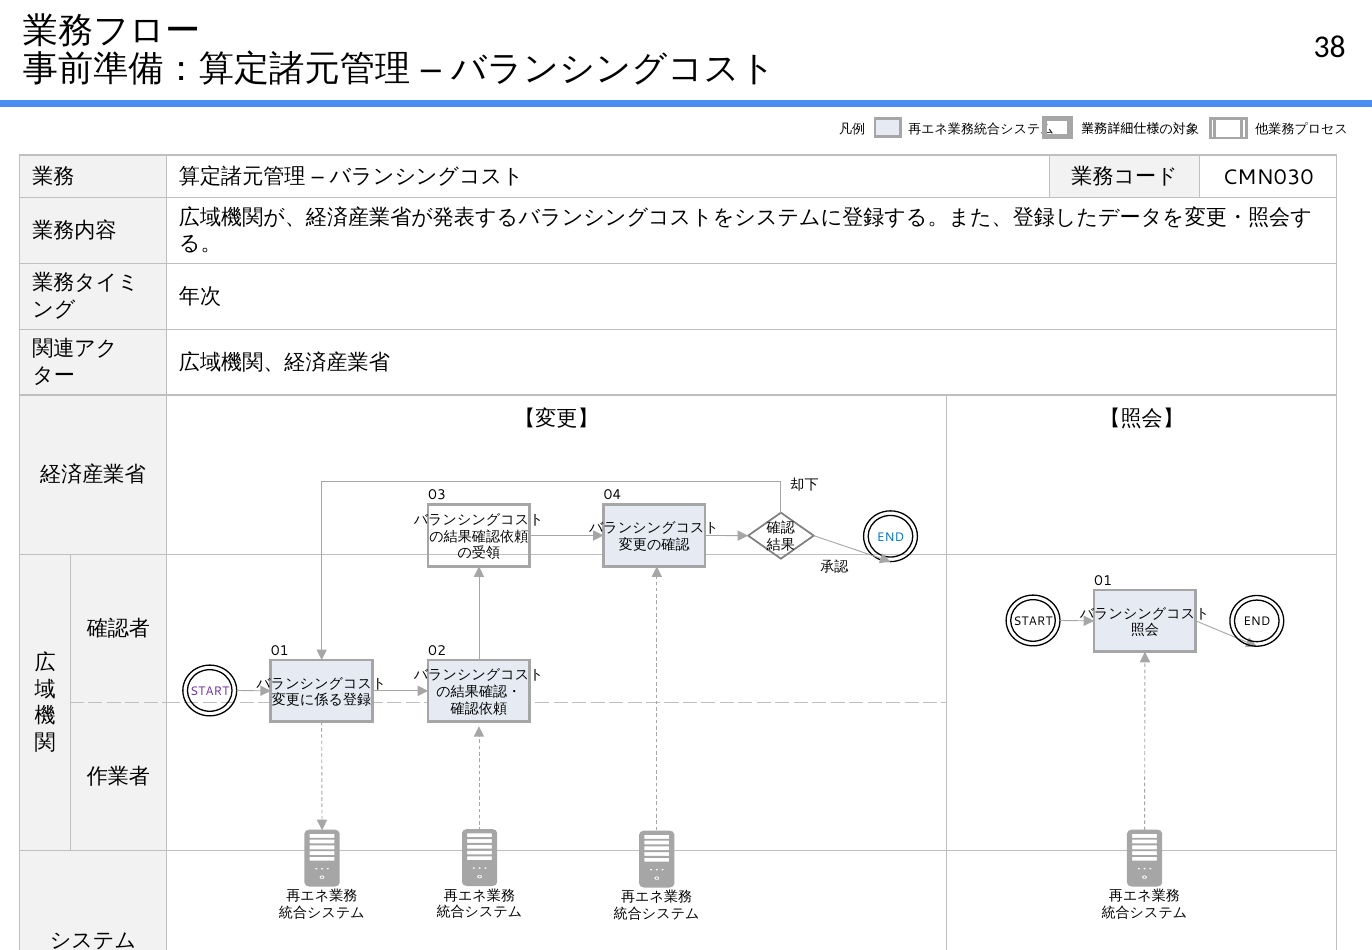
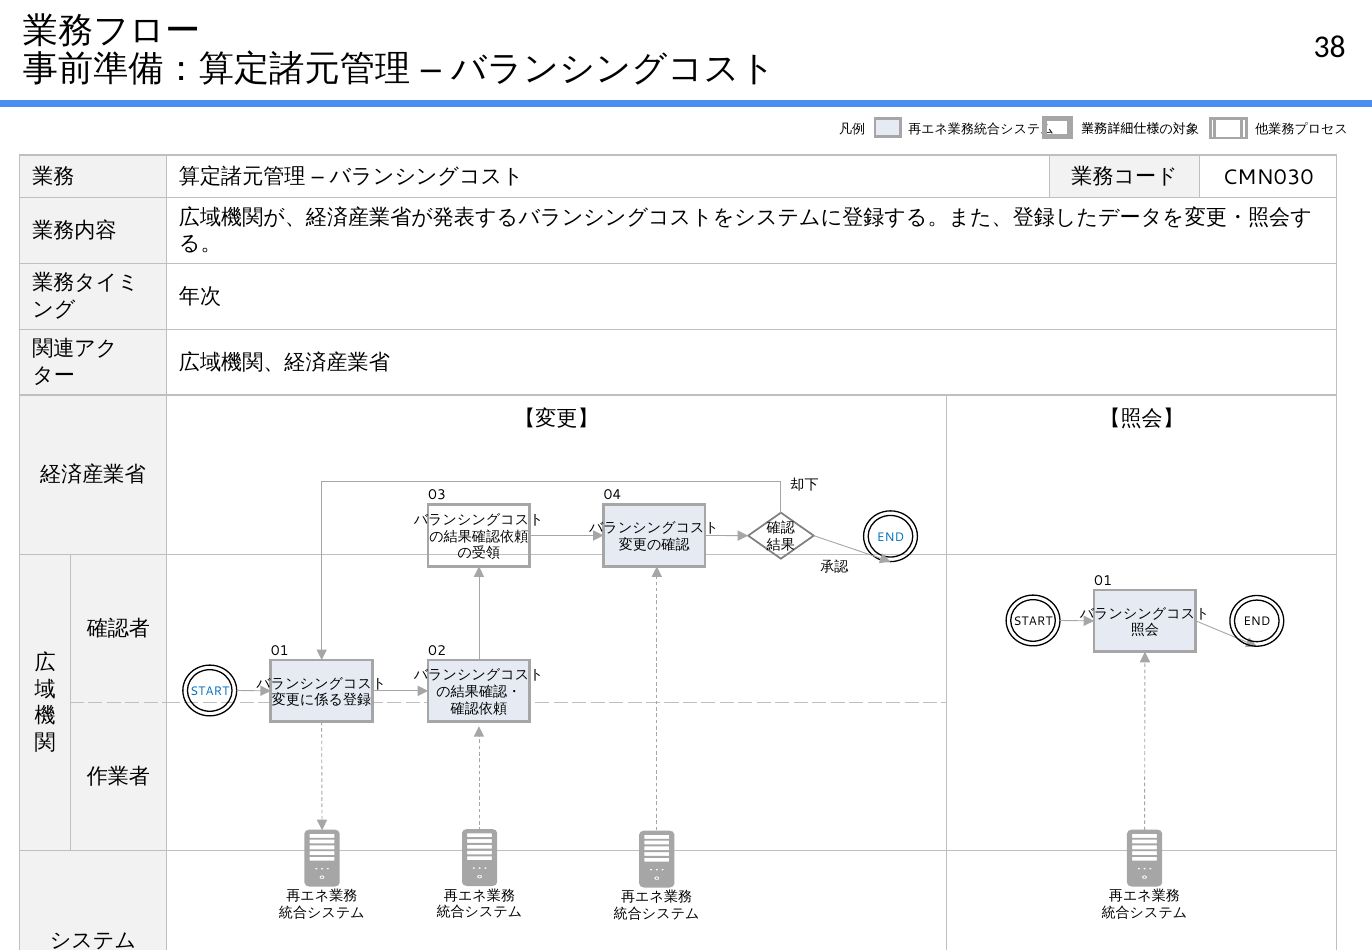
START colour: purple -> blue (210, 691)
